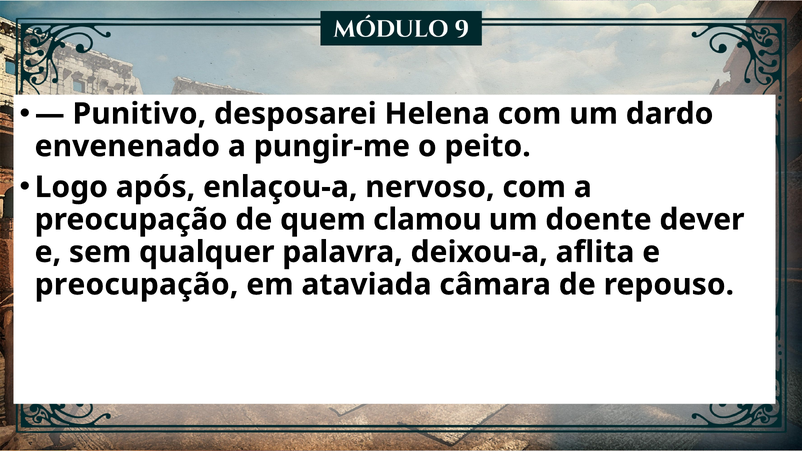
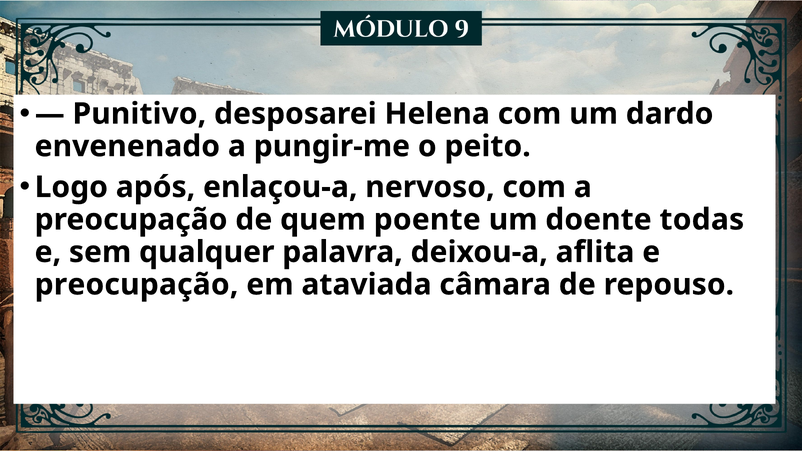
clamou: clamou -> poente (427, 220)
dever: dever -> todas (702, 220)
